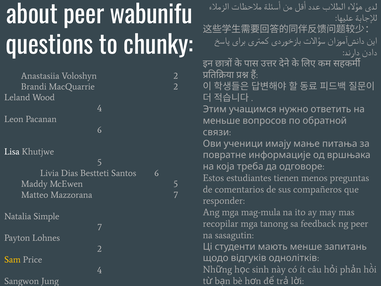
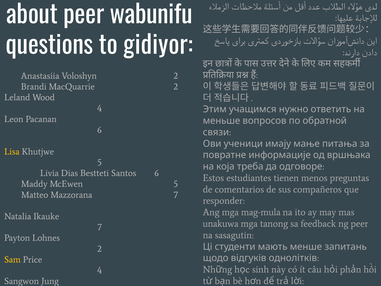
chunky: chunky -> gidiyor (158, 46)
Lisa colour: white -> yellow (12, 151)
Simple: Simple -> Ikauke (46, 216)
recopilar: recopilar -> unakuwa (221, 224)
